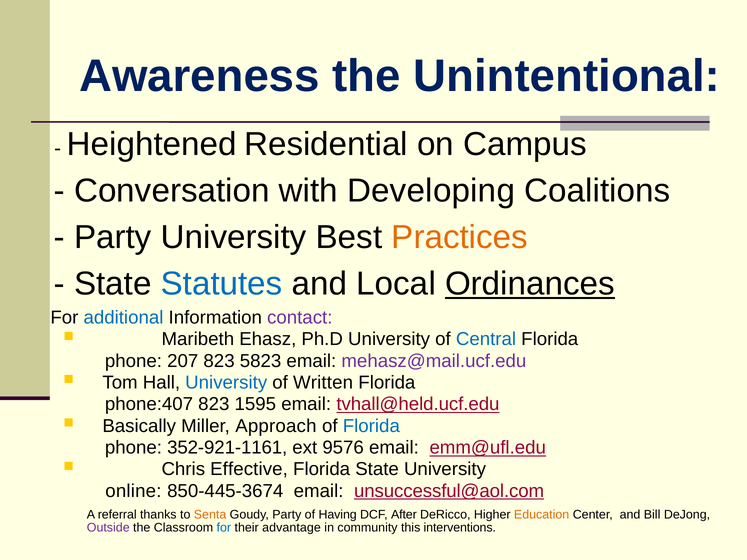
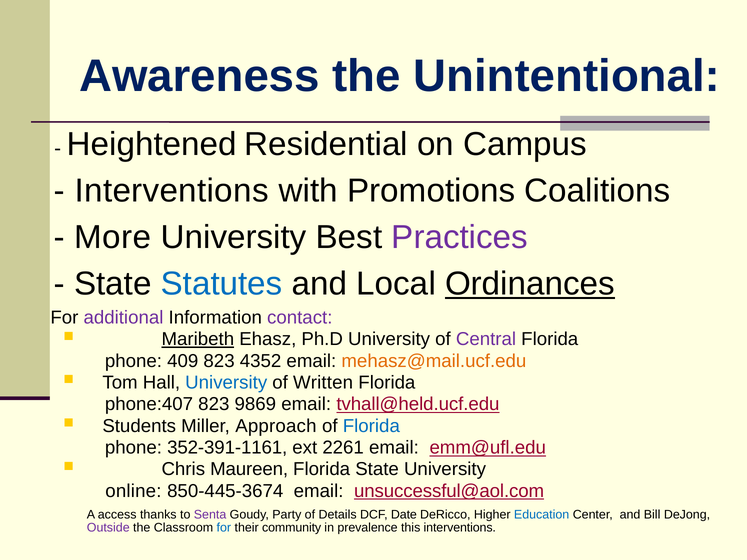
Conversation: Conversation -> Interventions (172, 191)
Developing: Developing -> Promotions (431, 191)
Party: Party -> More (113, 237)
Practices colour: orange -> purple (460, 237)
additional colour: blue -> purple (123, 318)
Maribeth underline: none -> present (198, 339)
Central colour: blue -> purple (486, 339)
207: 207 -> 409 (183, 361)
5823: 5823 -> 4352 (261, 361)
mehasz@mail.ucf.edu colour: purple -> orange (434, 361)
1595: 1595 -> 9869 (255, 404)
Basically: Basically -> Students (139, 426)
352-921-1161: 352-921-1161 -> 352-391-1161 (227, 448)
9576: 9576 -> 2261 (343, 448)
Effective: Effective -> Maureen (249, 469)
referral: referral -> access (117, 515)
Senta colour: orange -> purple (210, 515)
Having: Having -> Details (338, 515)
After: After -> Date (404, 515)
Education colour: orange -> blue (542, 515)
advantage: advantage -> community (292, 528)
community: community -> prevalence (368, 528)
